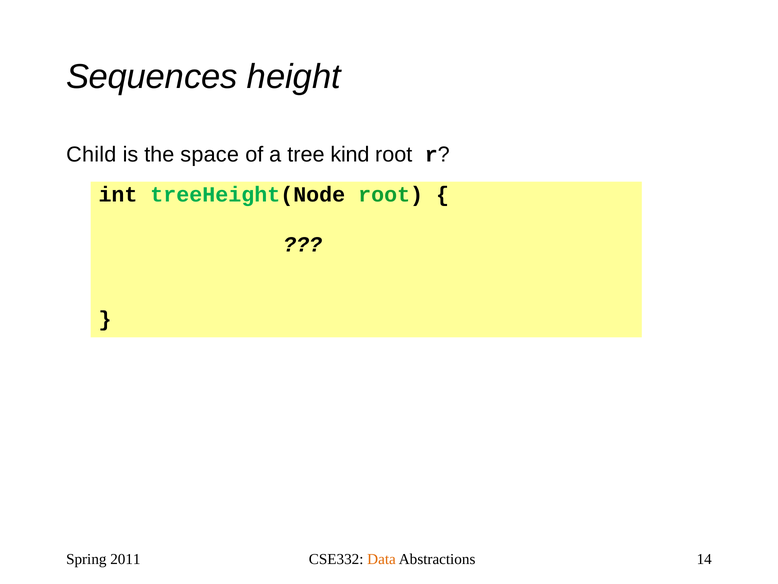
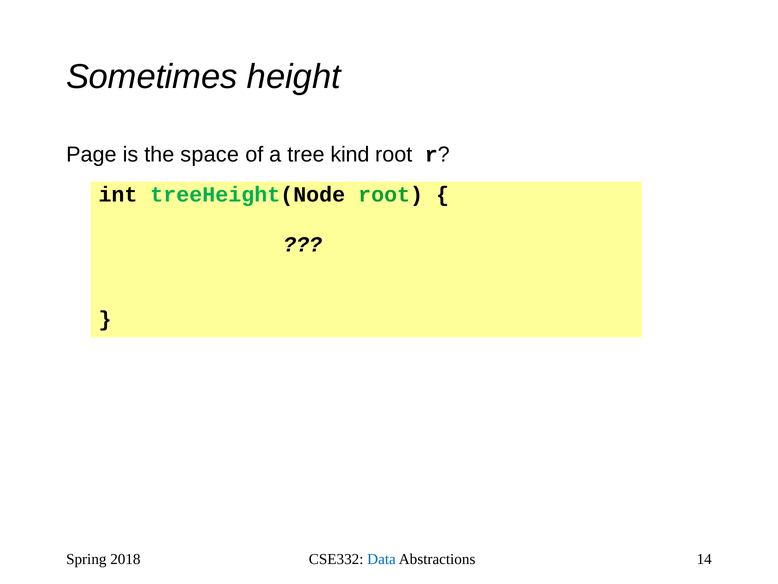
Sequences: Sequences -> Sometimes (152, 77)
Child: Child -> Page (91, 155)
2011: 2011 -> 2018 (125, 559)
Data colour: orange -> blue (382, 559)
